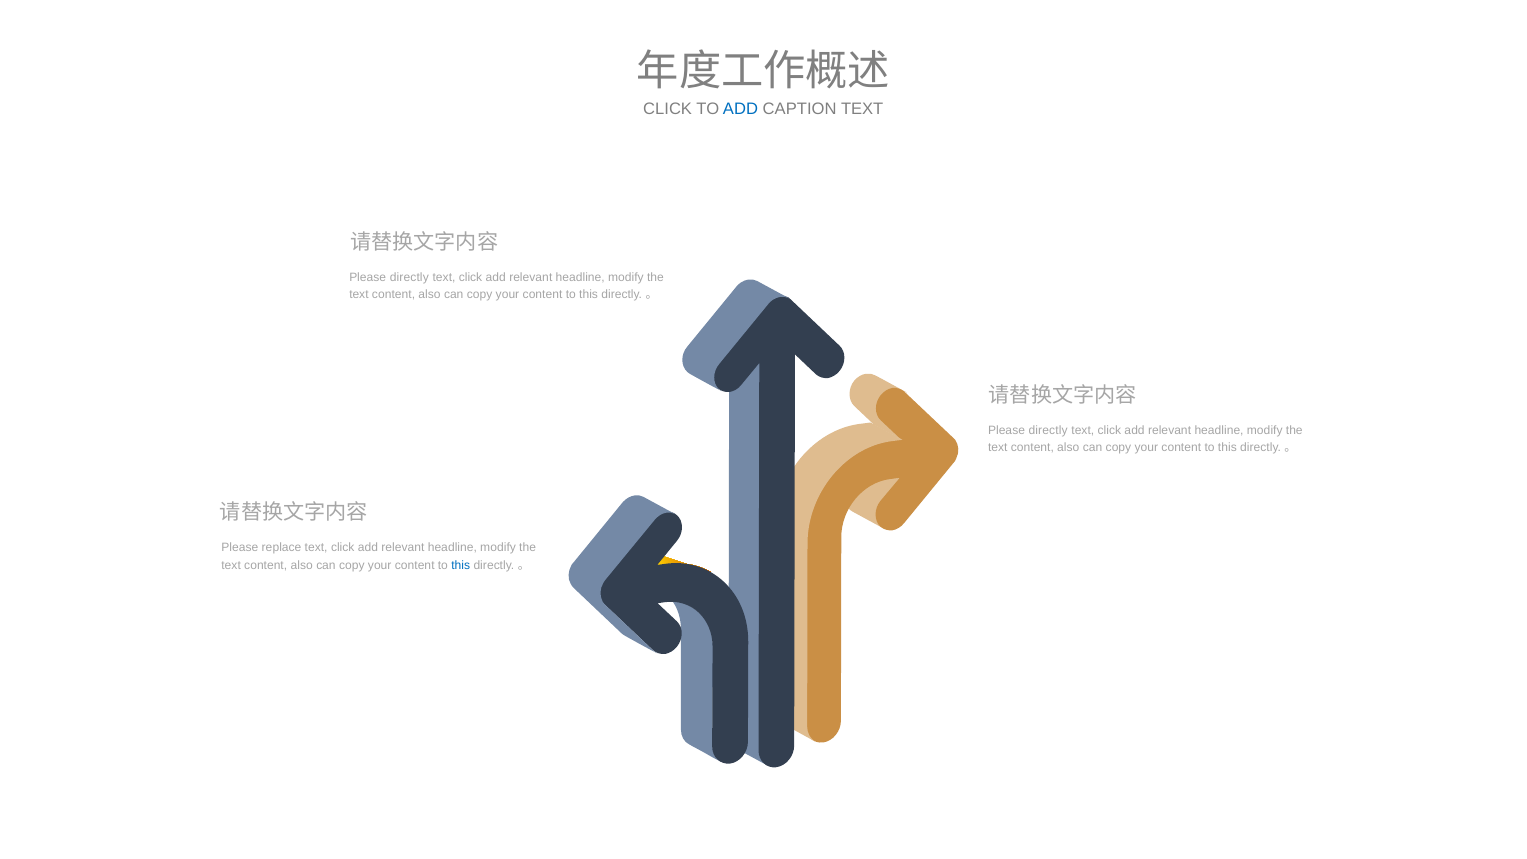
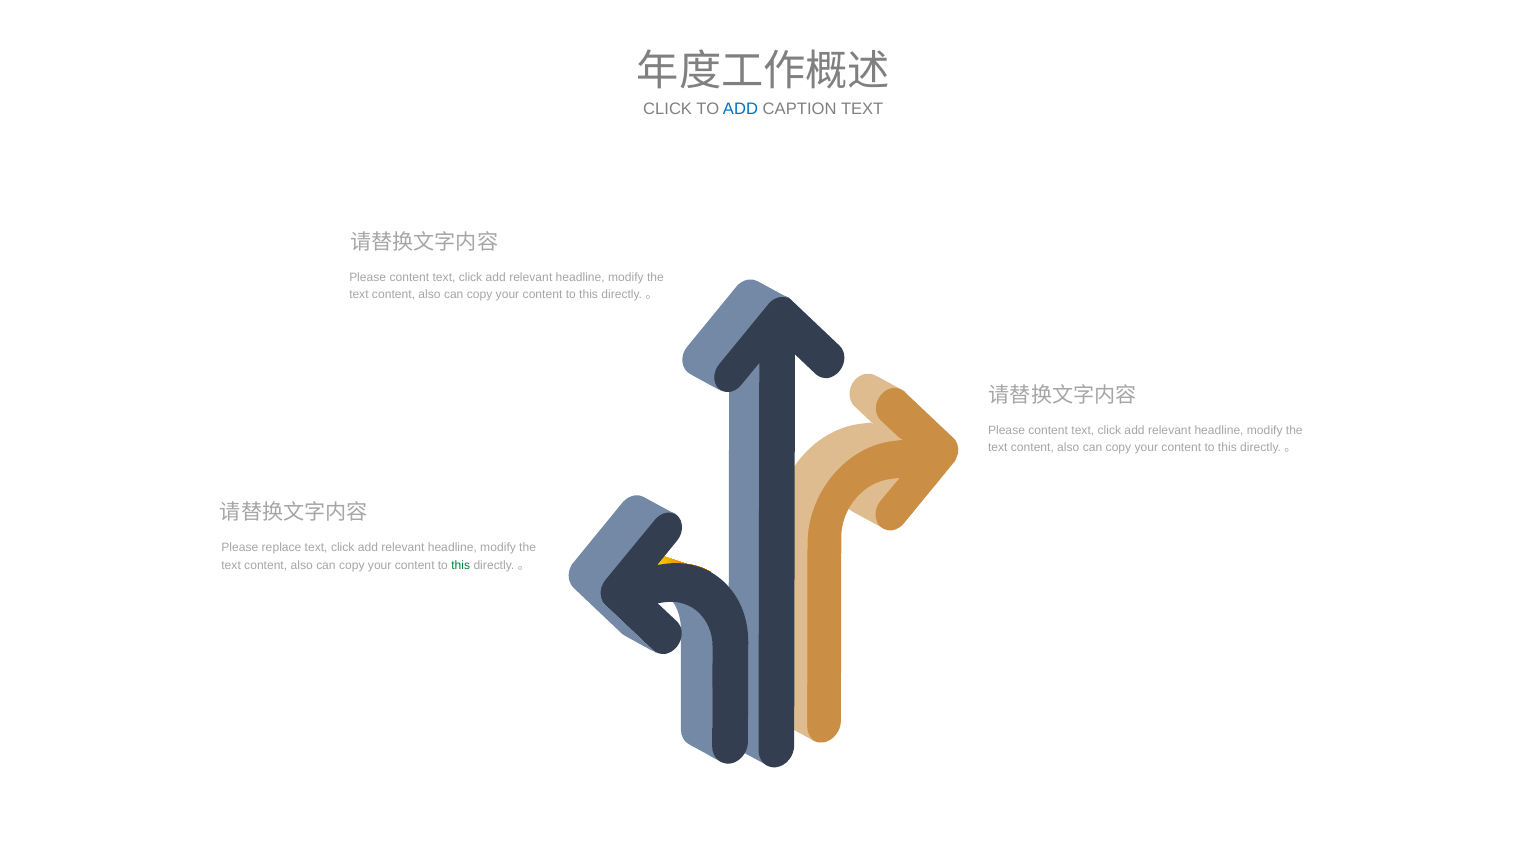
directly: directly -> content (409, 278)
directly: directly -> content (1048, 431)
this colour: blue -> green (461, 565)
